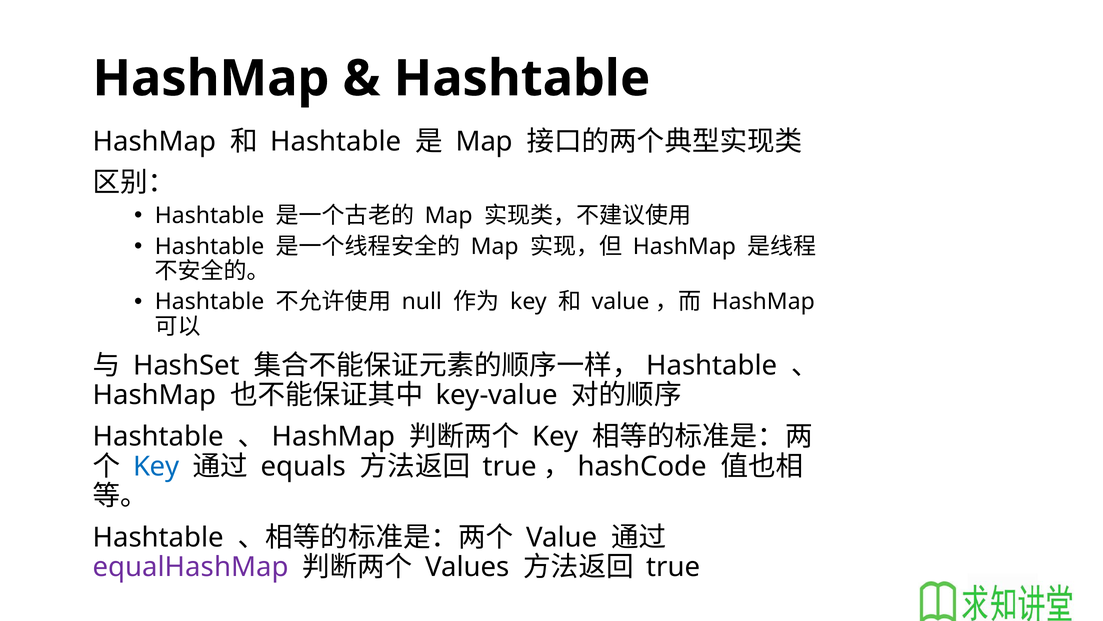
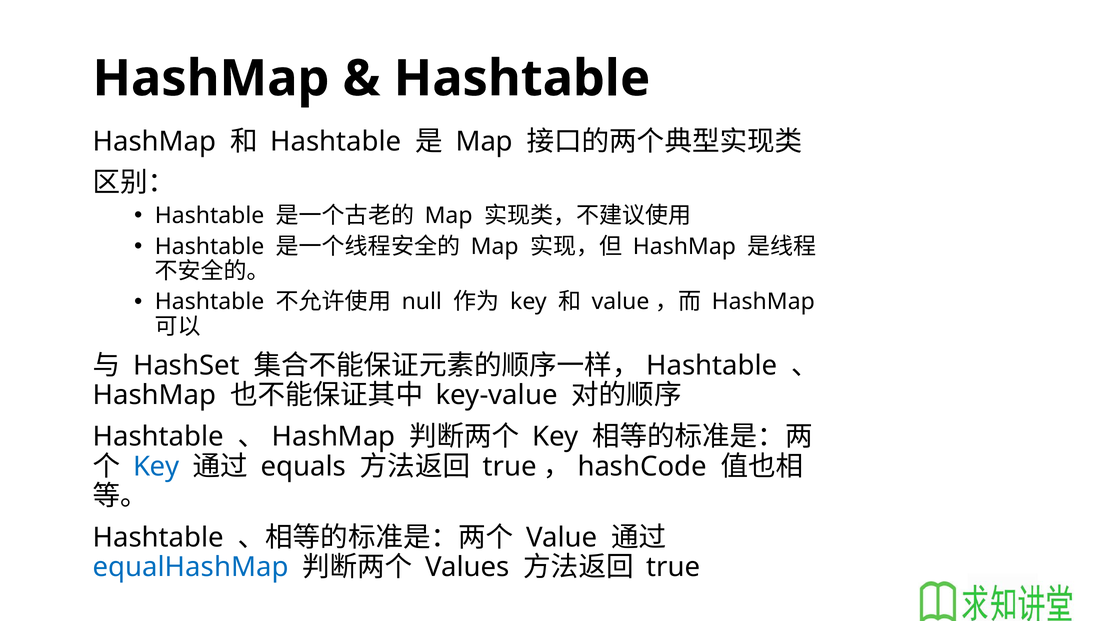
equalHashMap colour: purple -> blue (191, 567)
